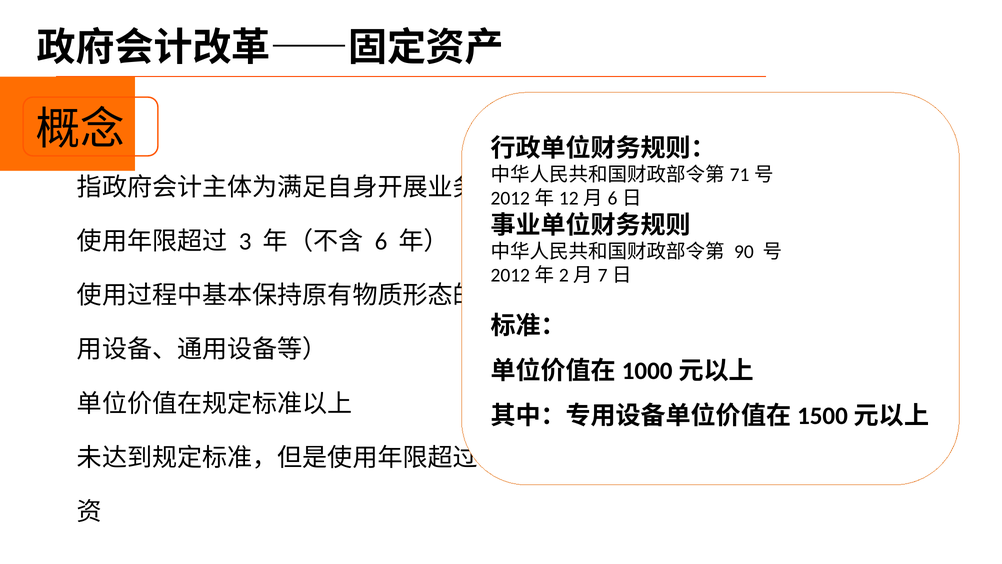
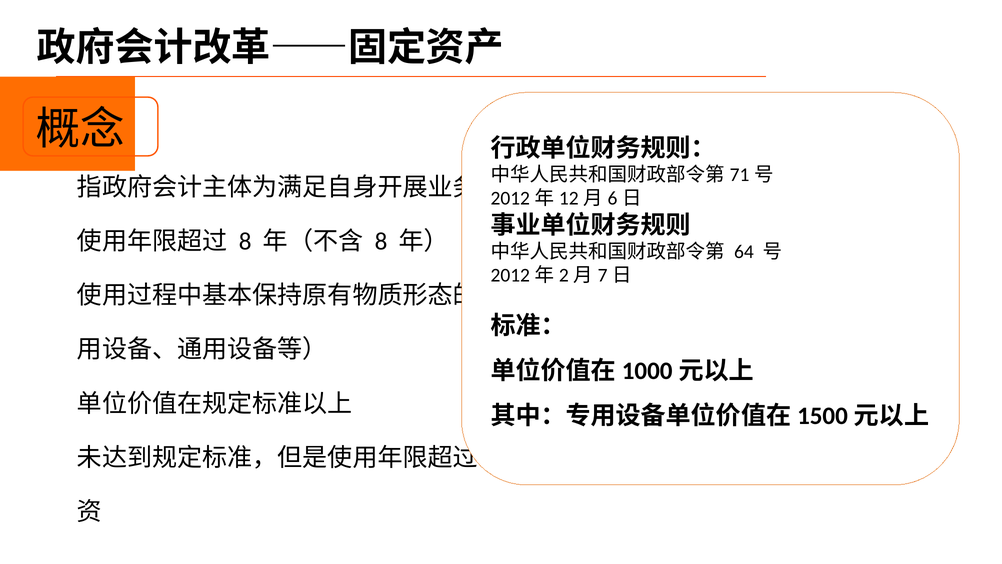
3: 3 -> 8 (245, 241)
6: 6 -> 8 (381, 241)
90: 90 -> 64 (744, 252)
